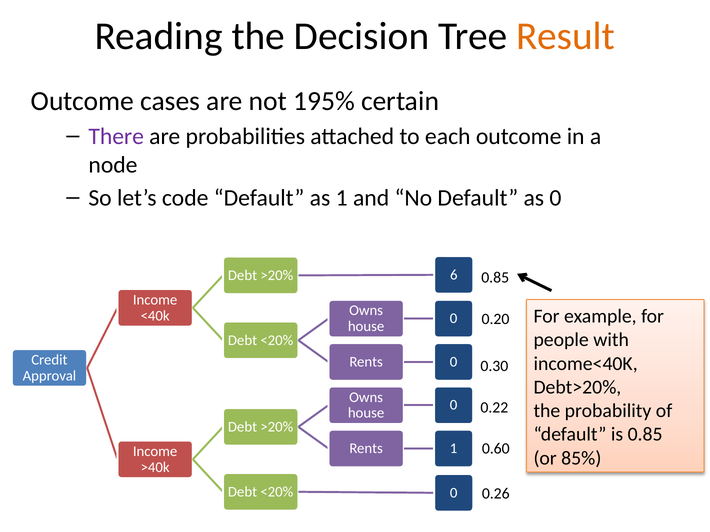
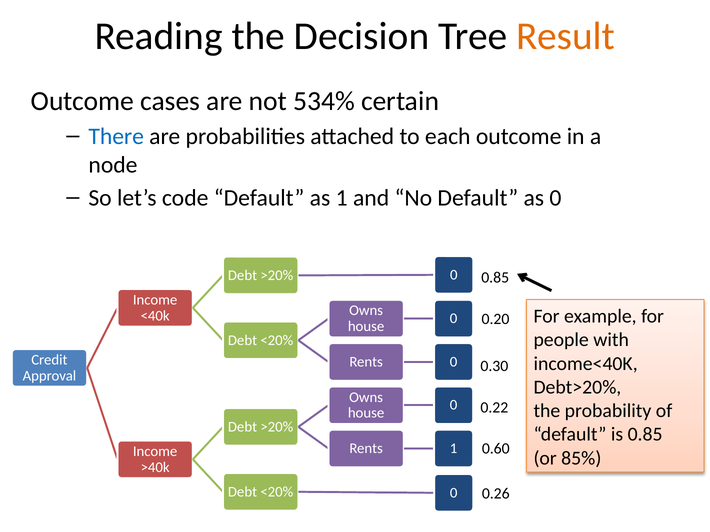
195%: 195% -> 534% (324, 101)
There colour: purple -> blue (116, 136)
6: 6 -> 0 (454, 275)
